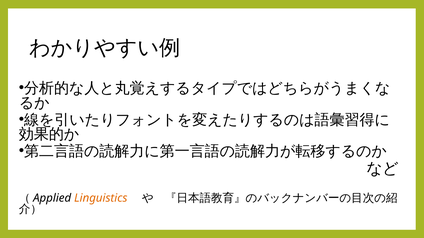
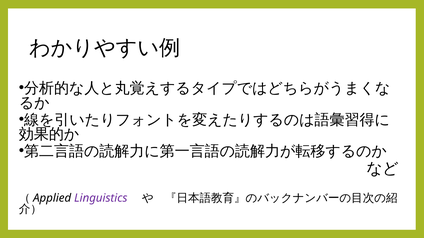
Linguistics colour: orange -> purple (101, 198)
